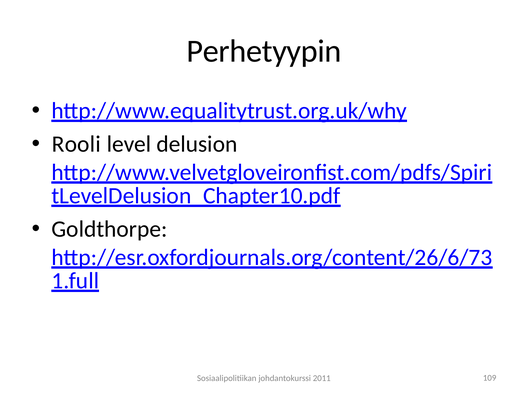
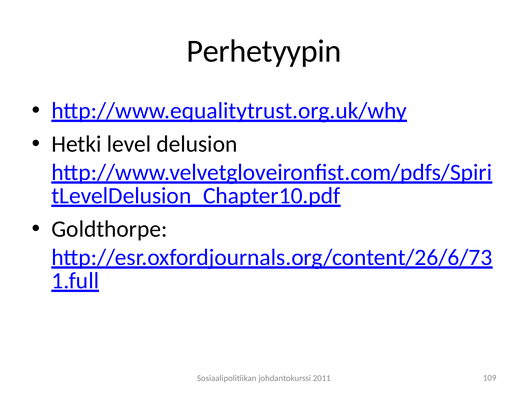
Rooli: Rooli -> Hetki (76, 144)
